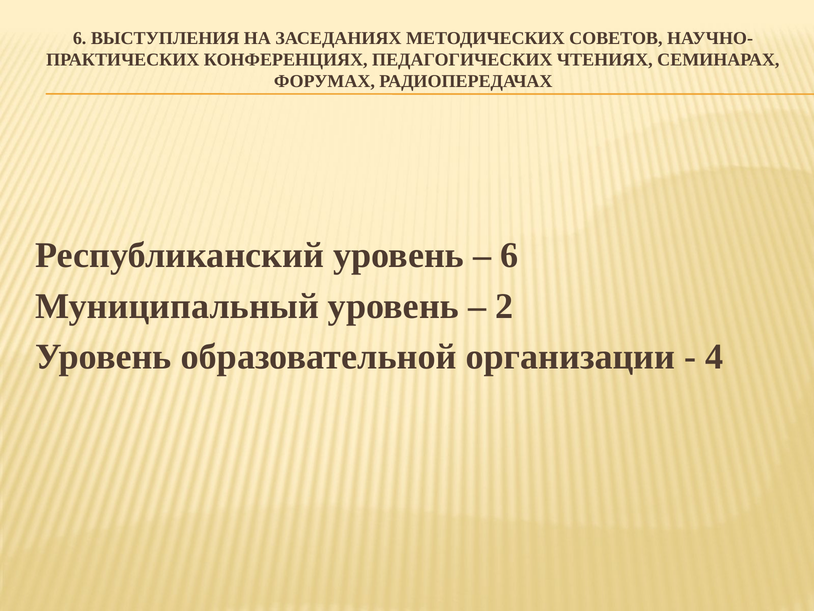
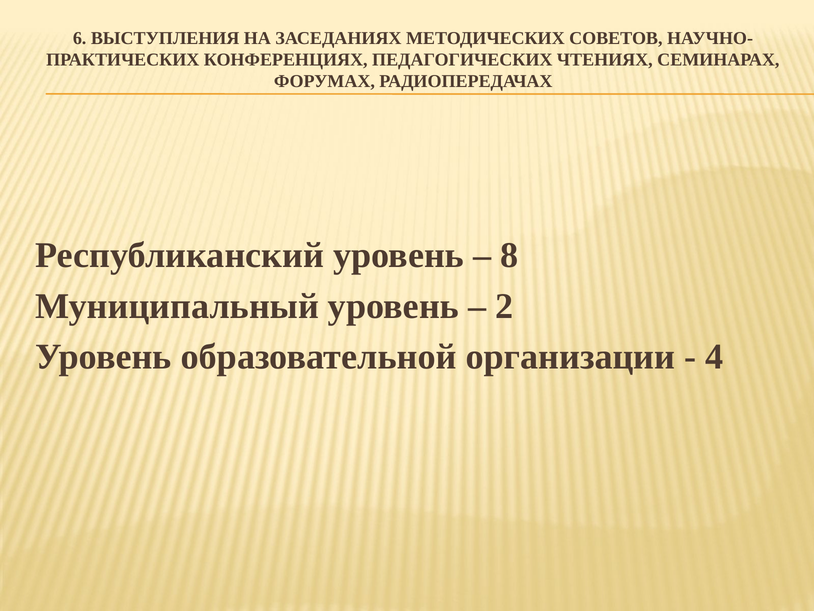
6: 6 -> 8 (509, 255)
